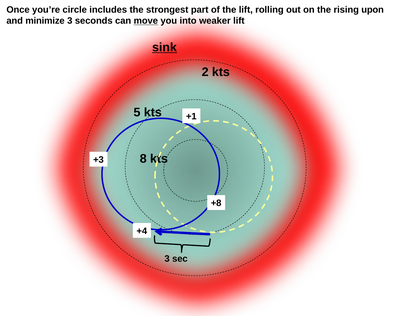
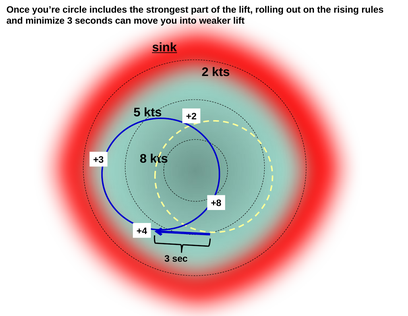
upon: upon -> rules (373, 10)
move underline: present -> none (146, 21)
+1: +1 -> +2 (191, 116)
